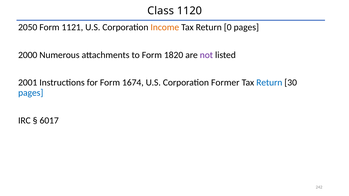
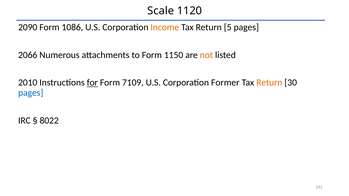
Class: Class -> Scale (161, 11)
2050: 2050 -> 2090 (28, 27)
1121: 1121 -> 1086 (72, 27)
0: 0 -> 5 (228, 27)
2000: 2000 -> 2066 (28, 55)
1820: 1820 -> 1150 (174, 55)
not colour: purple -> orange (206, 55)
2001: 2001 -> 2010 (28, 83)
for underline: none -> present (92, 83)
1674: 1674 -> 7109 (133, 83)
Return colour: blue -> orange (269, 83)
6017: 6017 -> 8022 (49, 121)
